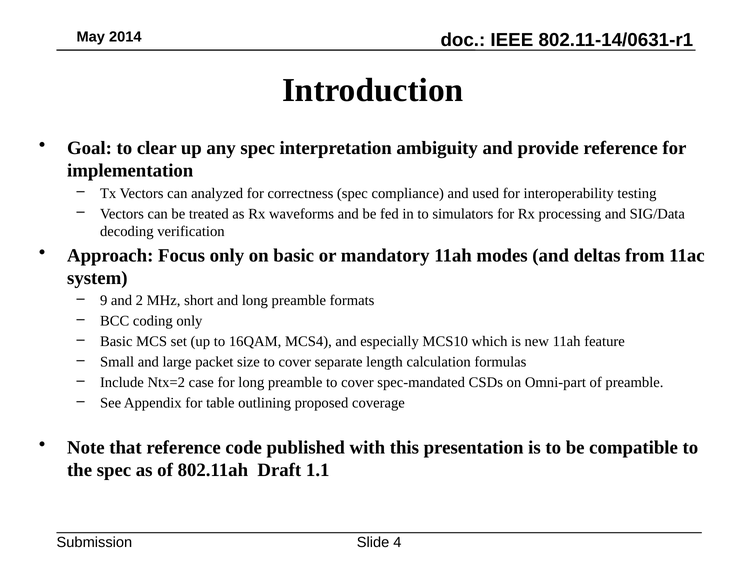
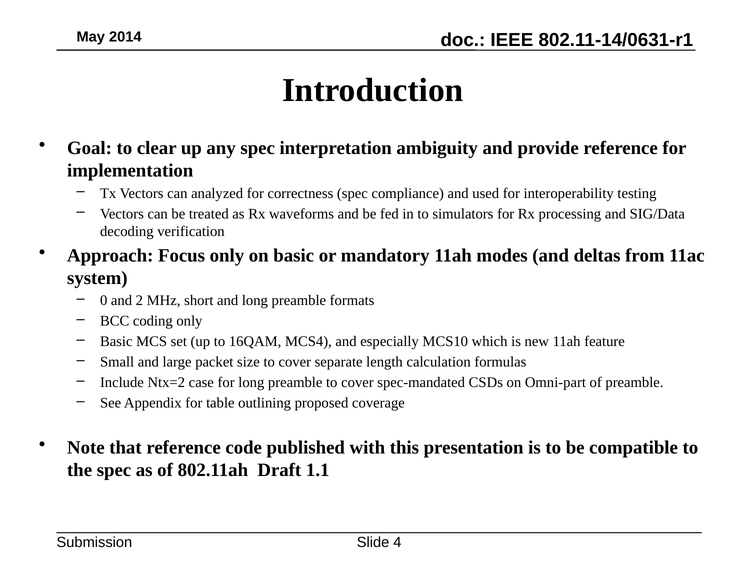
9: 9 -> 0 (104, 301)
